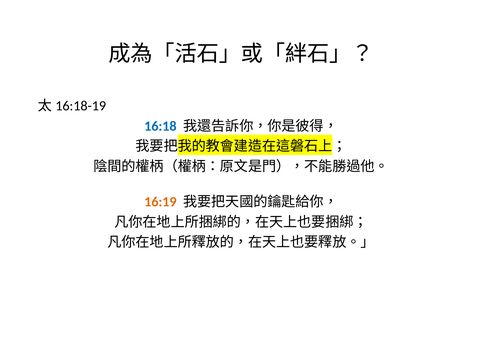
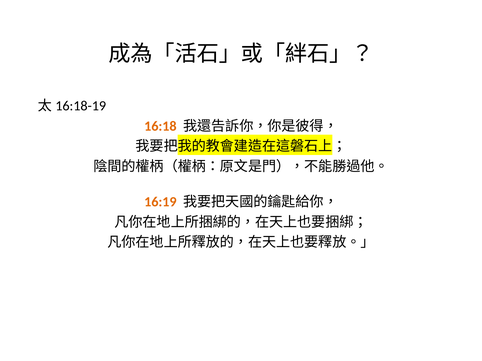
16:18 colour: blue -> orange (160, 126)
